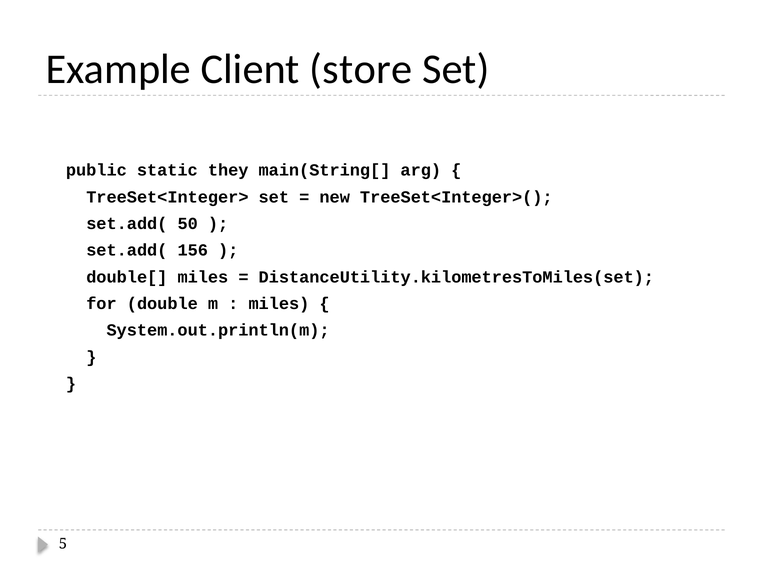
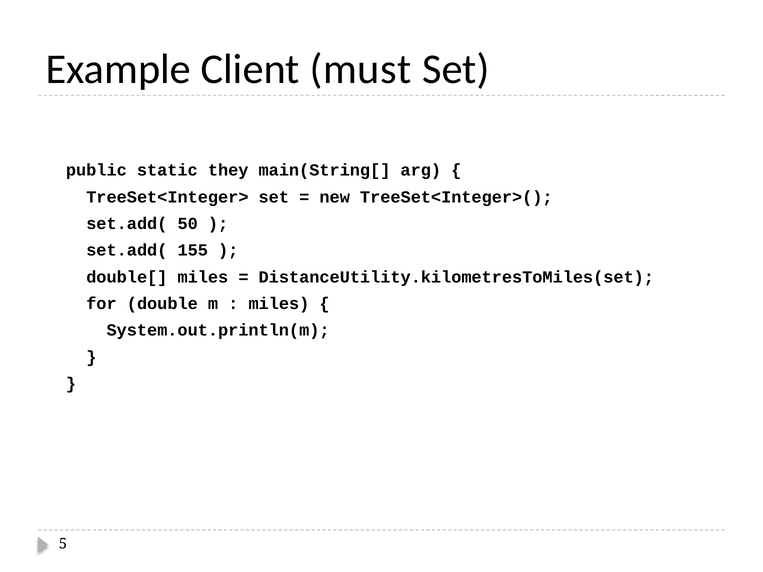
store: store -> must (361, 69)
156: 156 -> 155 (193, 250)
